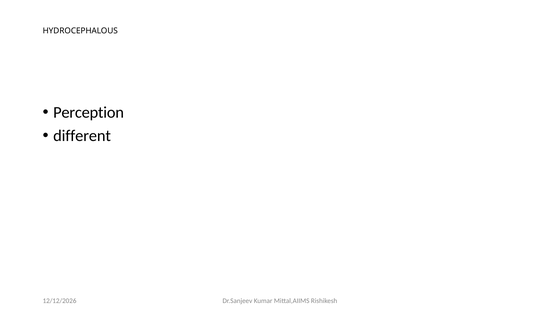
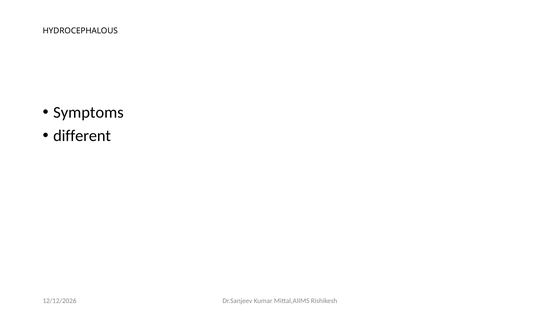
Perception: Perception -> Symptoms (88, 112)
